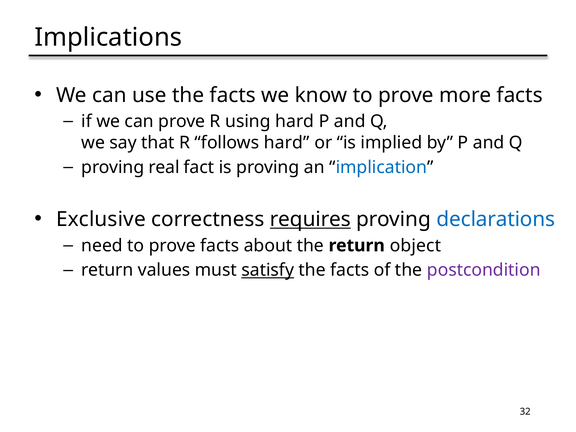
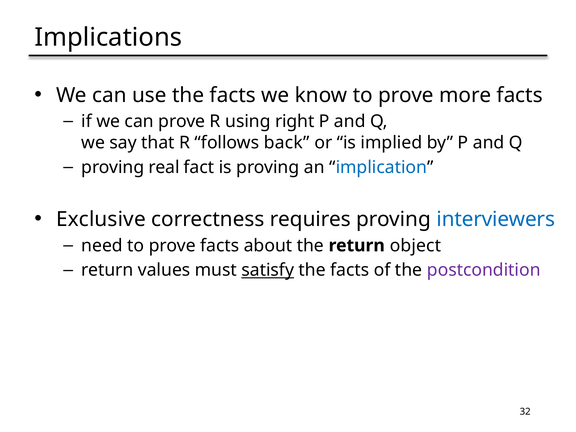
using hard: hard -> right (295, 121)
follows hard: hard -> back (287, 143)
requires underline: present -> none (310, 219)
declarations: declarations -> interviewers (496, 219)
